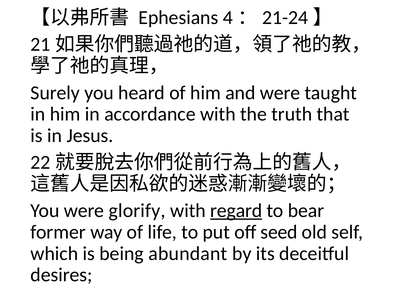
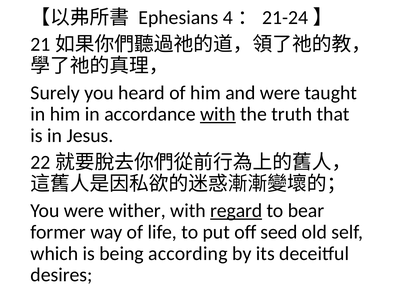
with underline: none -> present (218, 114)
glorify: glorify -> wither (137, 210)
abundant: abundant -> according (188, 253)
